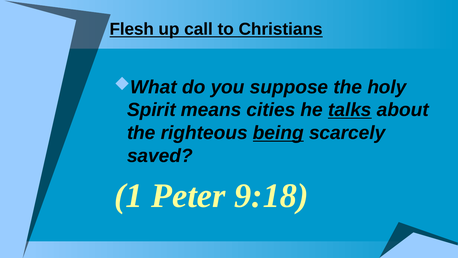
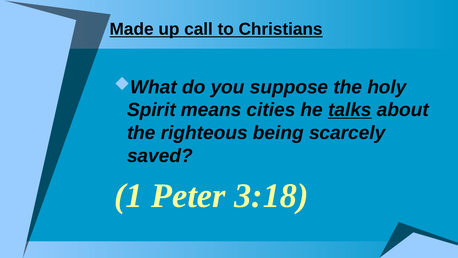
Flesh: Flesh -> Made (132, 29)
being underline: present -> none (278, 133)
9:18: 9:18 -> 3:18 (271, 196)
